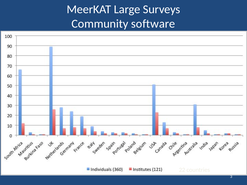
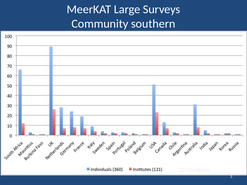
software: software -> southern (153, 24)
